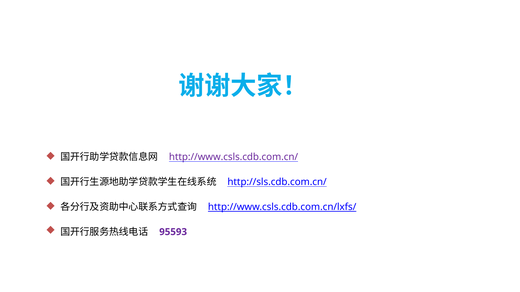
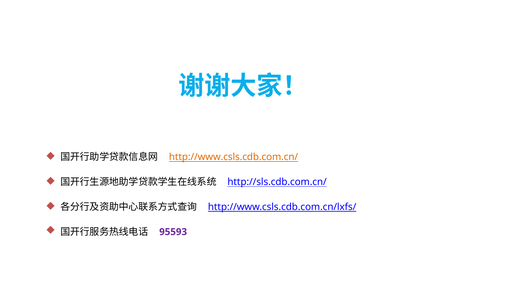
http://www.csls.cdb.com.cn/ colour: purple -> orange (234, 157)
